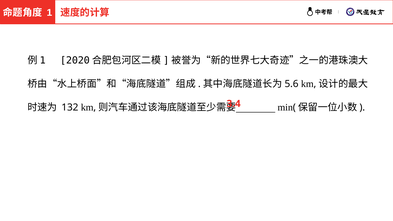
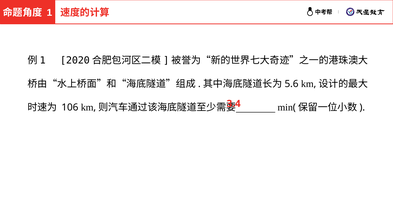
132: 132 -> 106 (70, 107)
